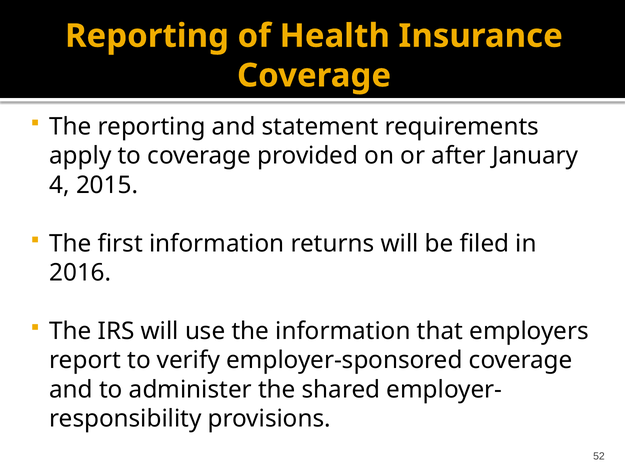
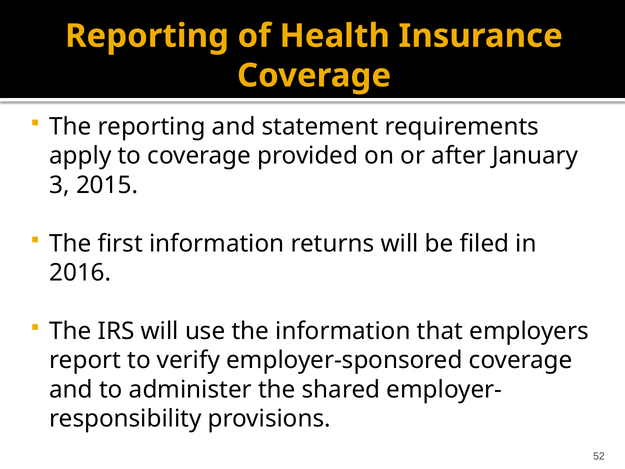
4: 4 -> 3 (60, 185)
